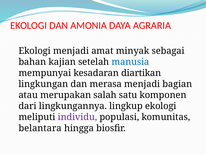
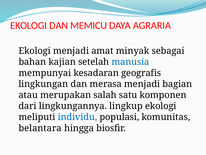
AMONIA: AMONIA -> MEMICU (89, 25)
diartikan: diartikan -> geografis (141, 73)
individu colour: purple -> blue (77, 117)
